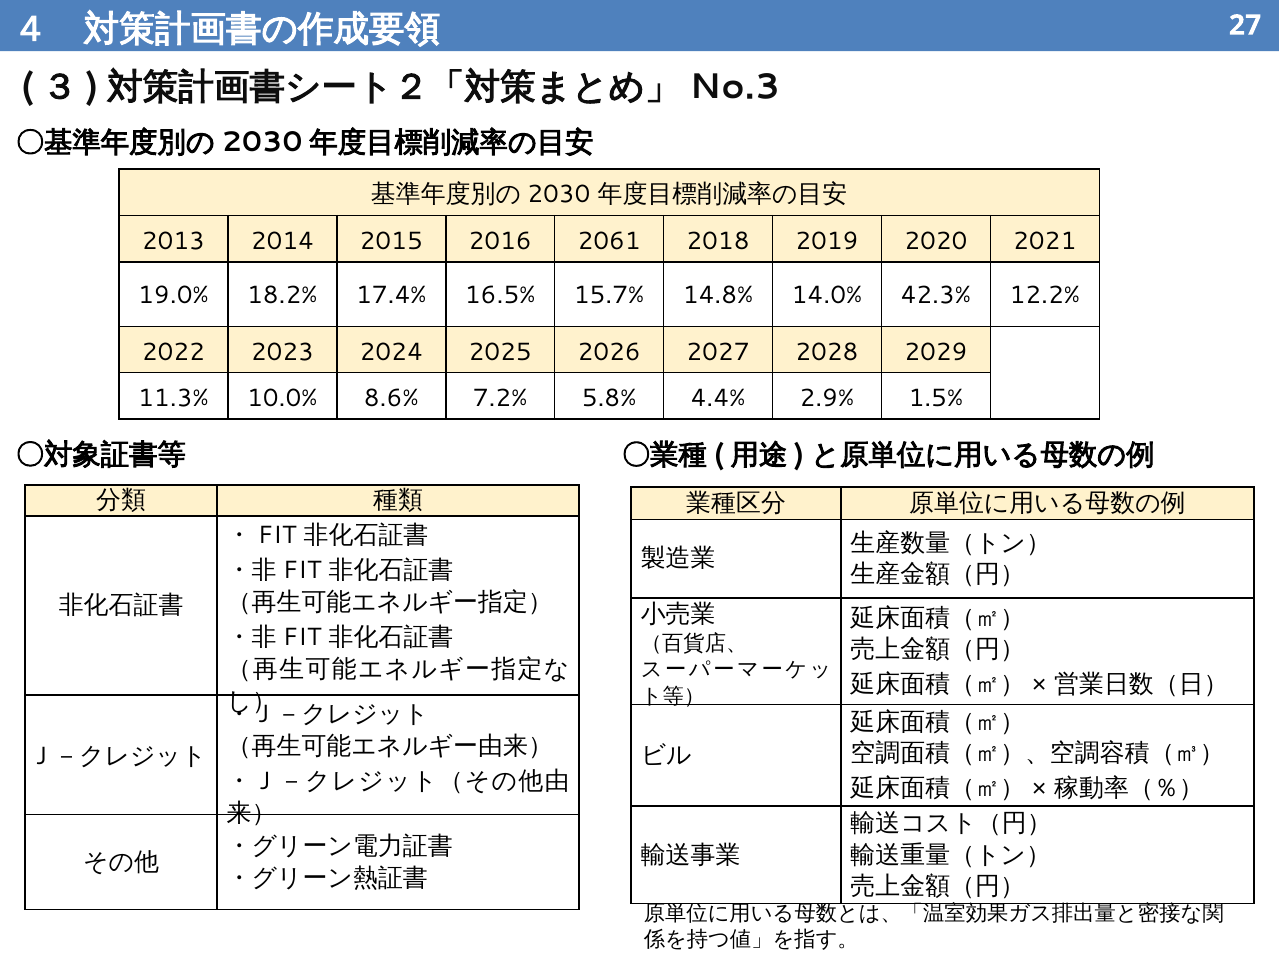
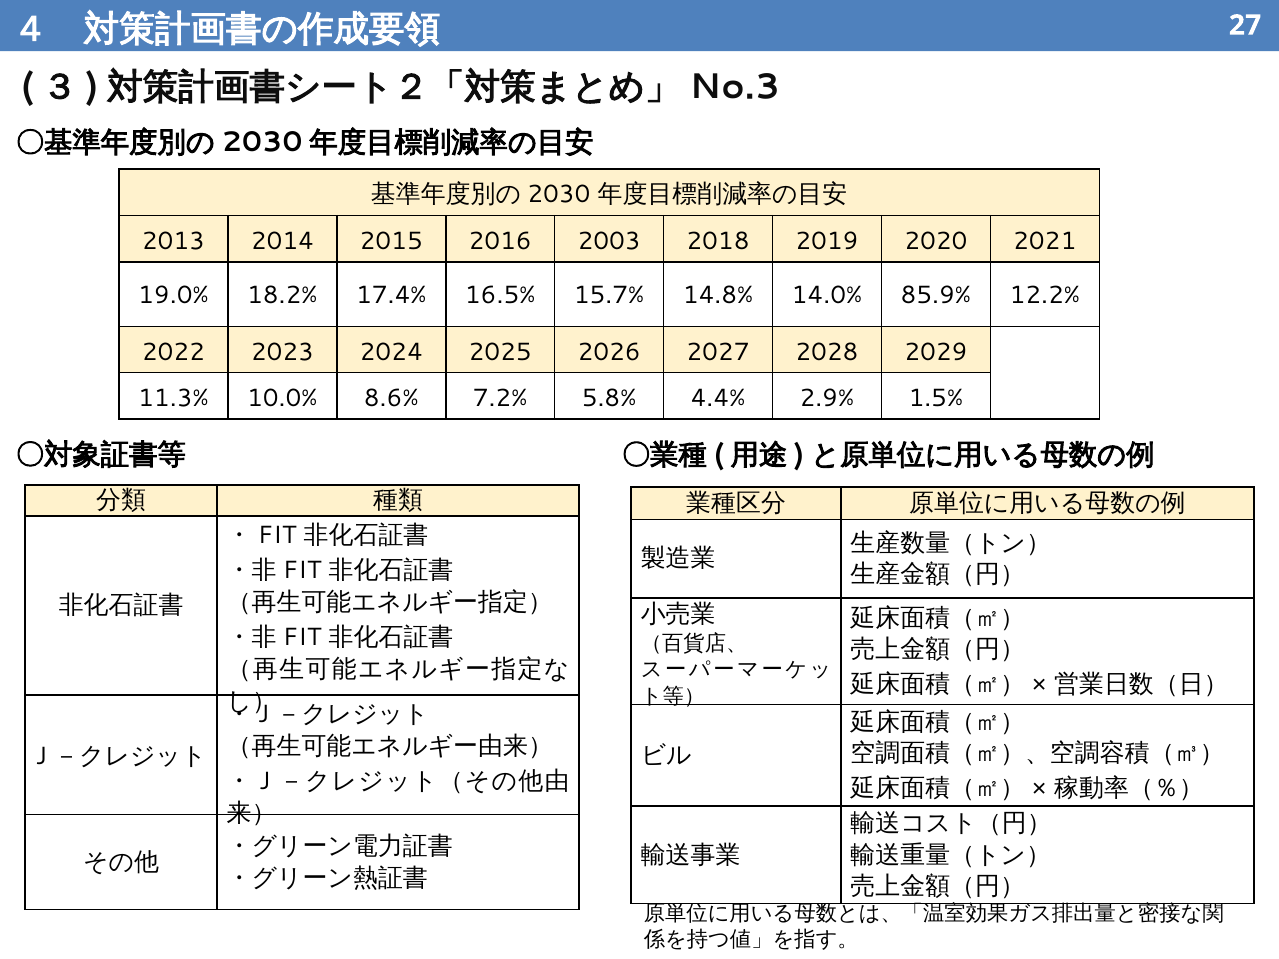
2061: 2061 -> 2003 (609, 241)
42.3%: 42.3% -> 85.9% (936, 296)
